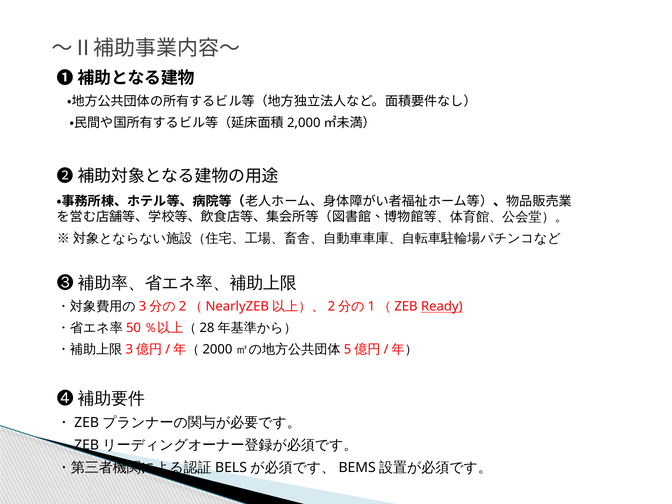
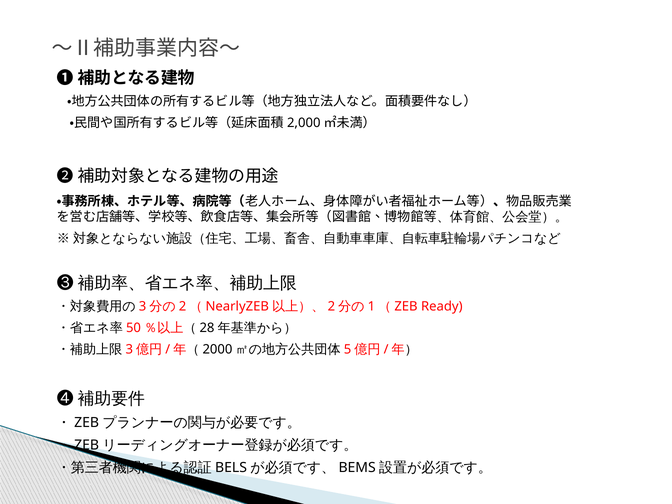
Ready underline: present -> none (442, 307)
